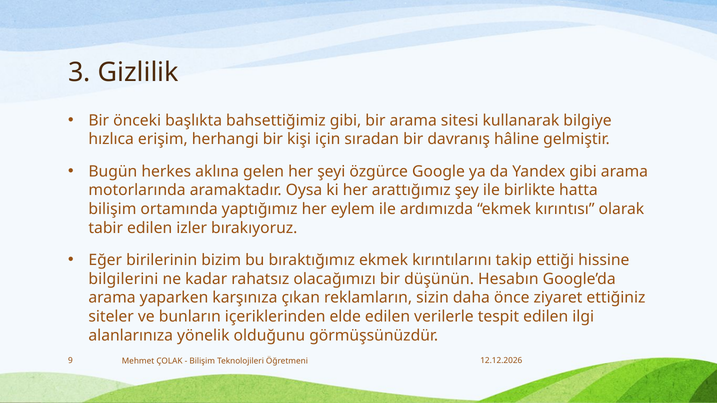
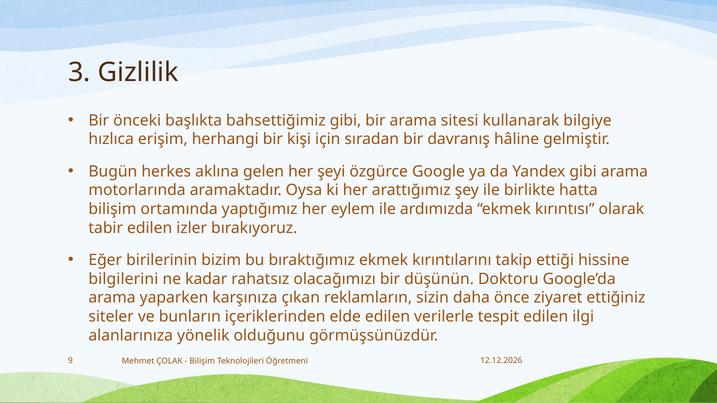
Hesabın: Hesabın -> Doktoru (508, 279)
